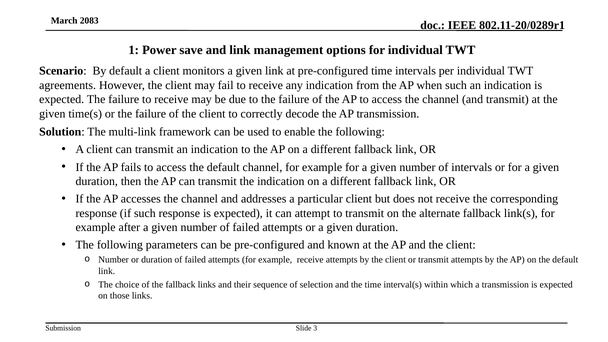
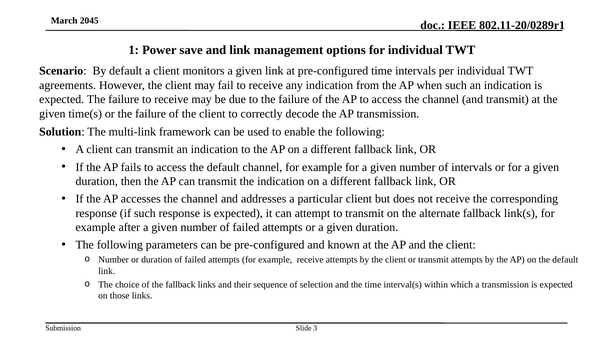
2083: 2083 -> 2045 (89, 21)
